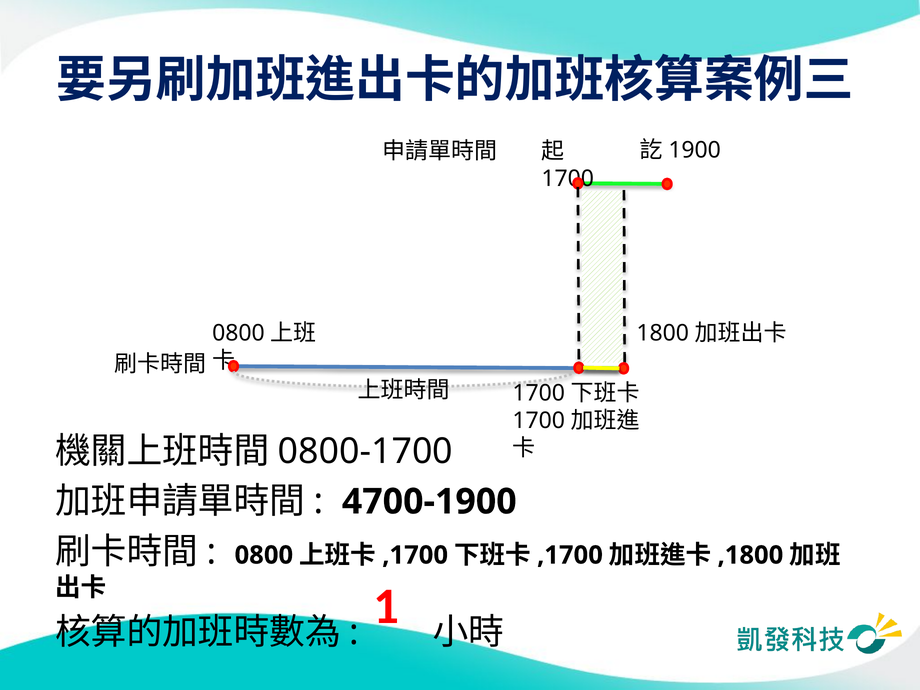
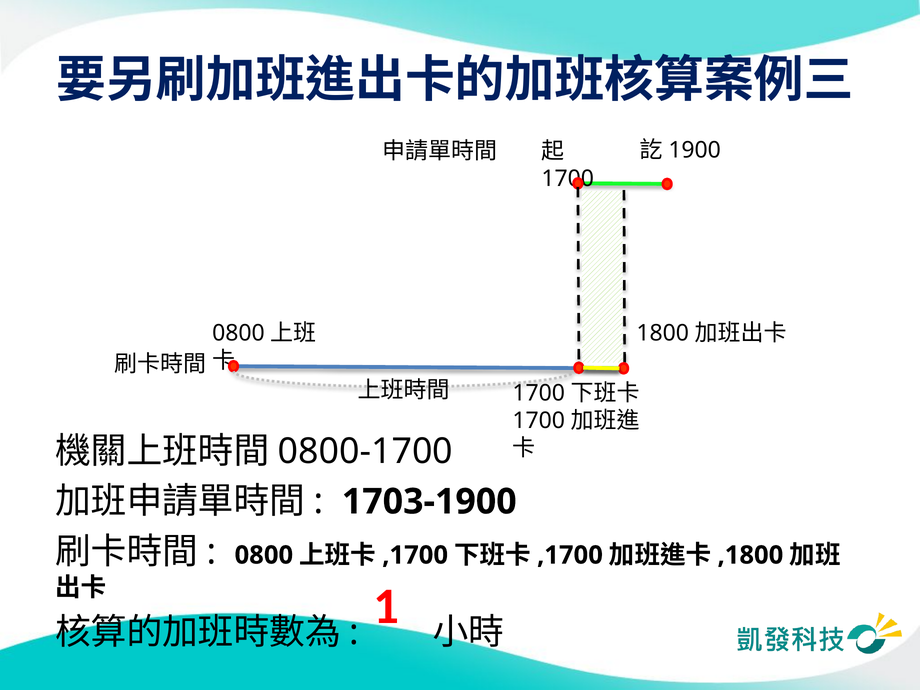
4700-1900: 4700-1900 -> 1703-1900 (429, 502)
